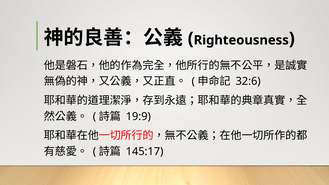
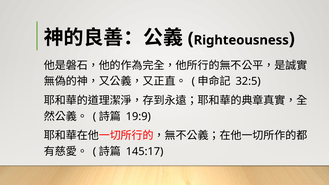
32:6: 32:6 -> 32:5 (248, 81)
